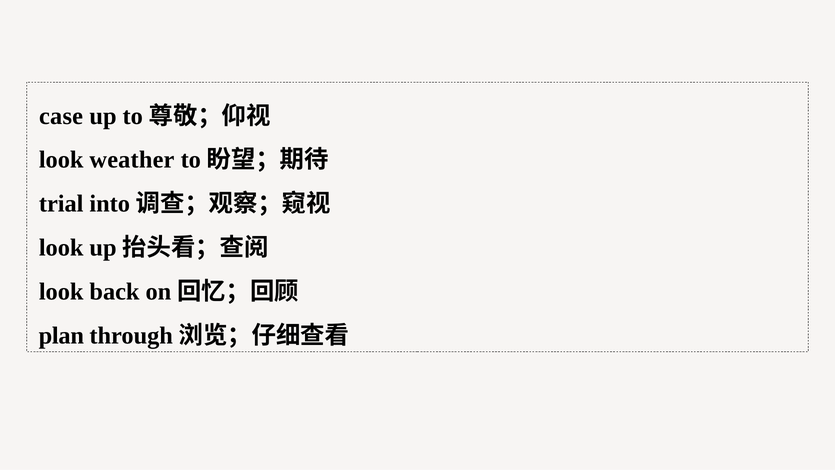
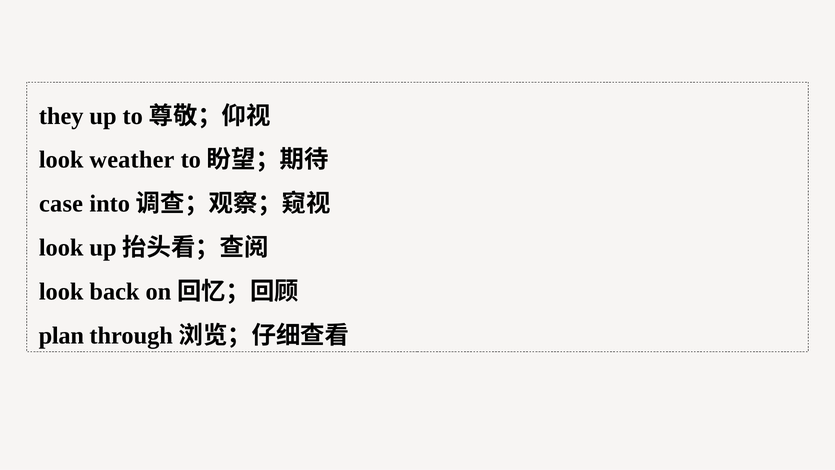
case: case -> they (61, 116)
trial: trial -> case (61, 204)
